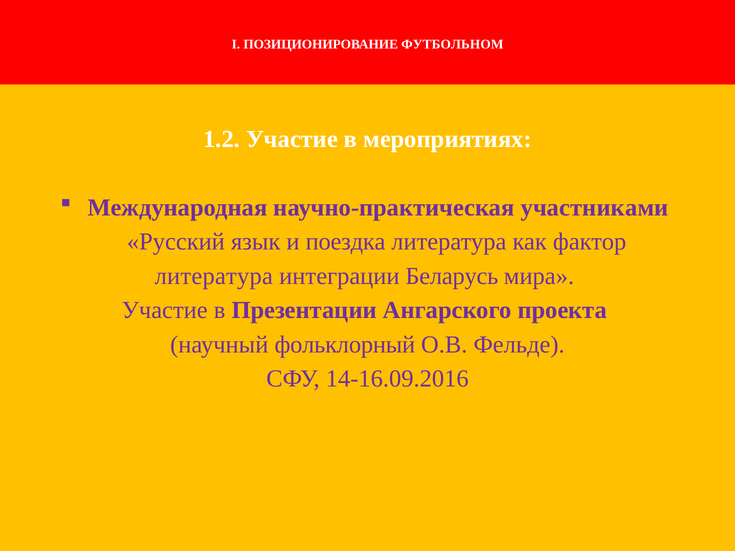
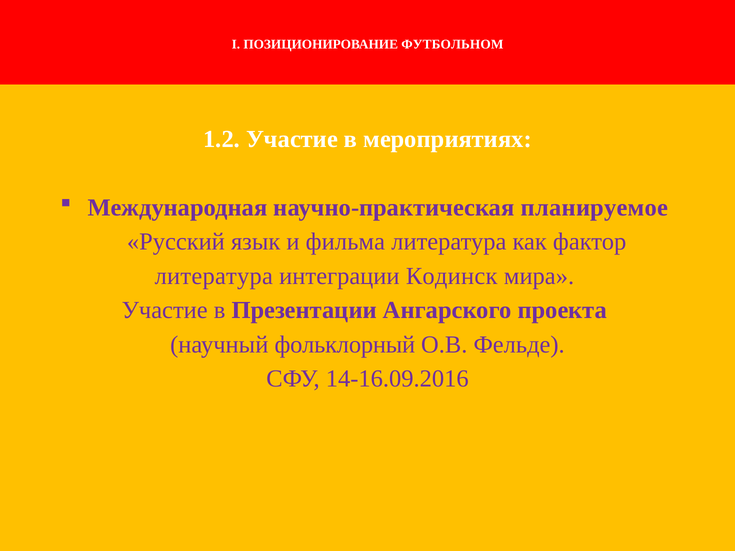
участниками: участниками -> планируемое (595, 208)
поездка: поездка -> фильма (345, 242)
Беларусь: Беларусь -> Кодинск (452, 276)
